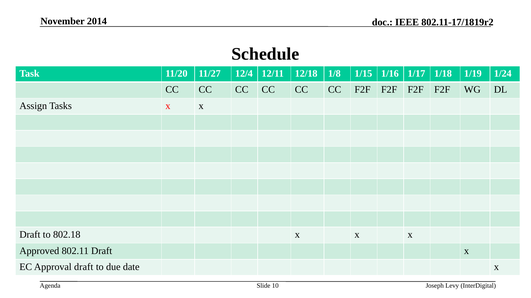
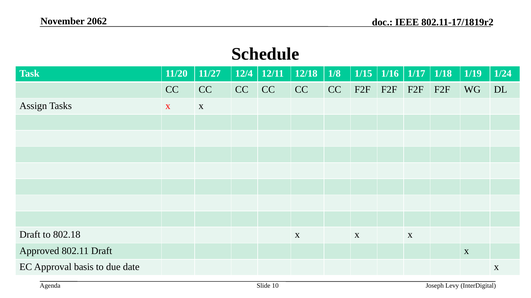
2014: 2014 -> 2062 (97, 21)
Approval draft: draft -> basis (84, 267)
